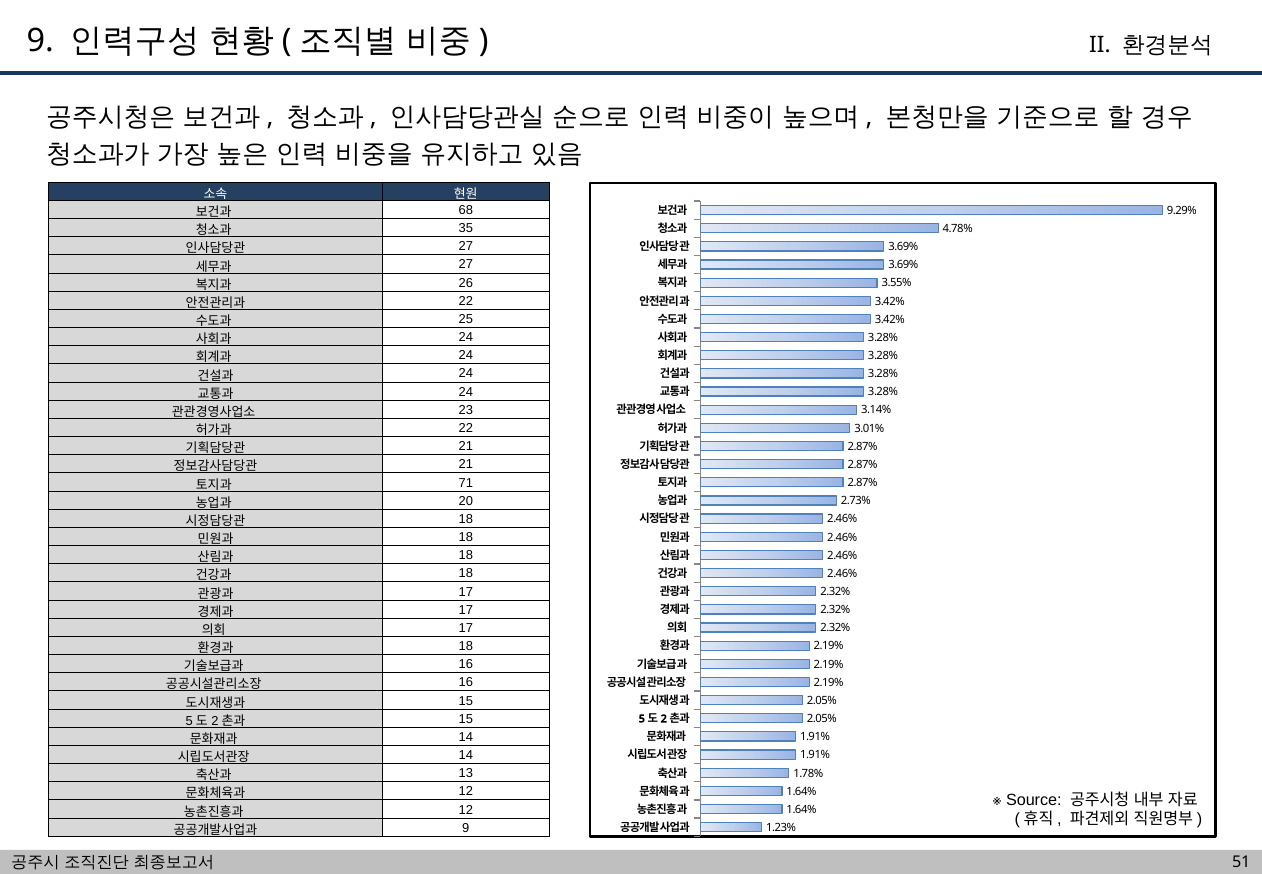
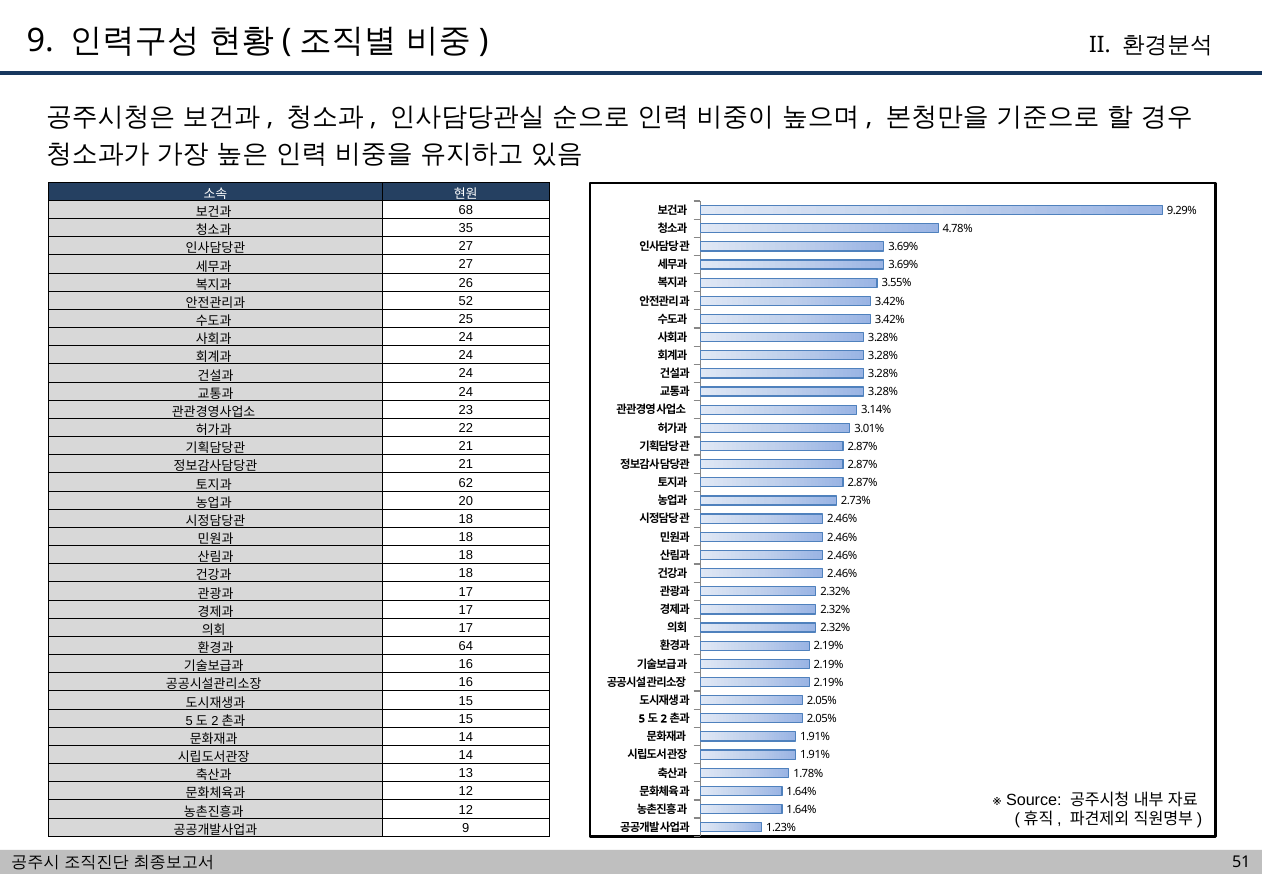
22: 22 -> 52 (466, 301)
71: 71 -> 62 (466, 483)
18: 18 -> 64 (466, 646)
